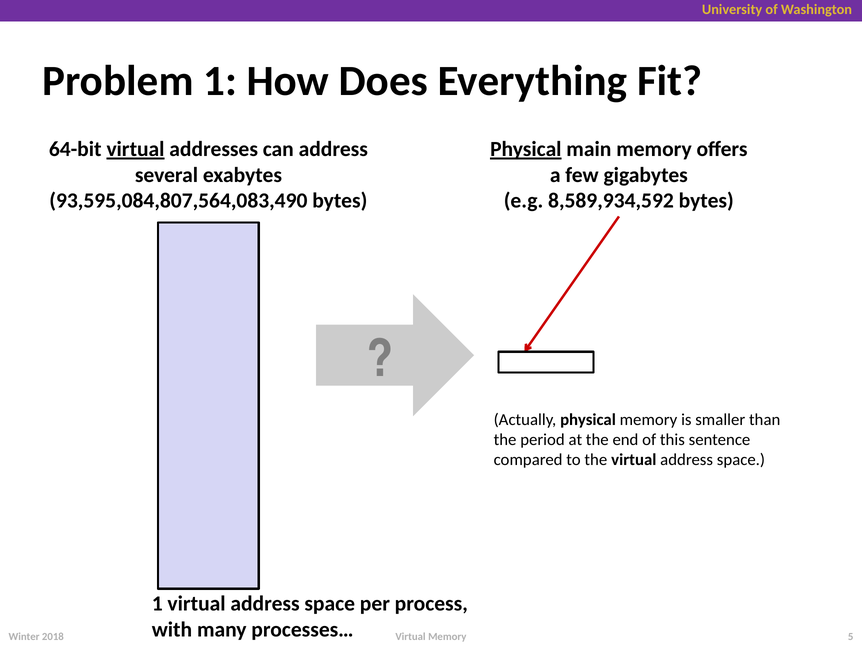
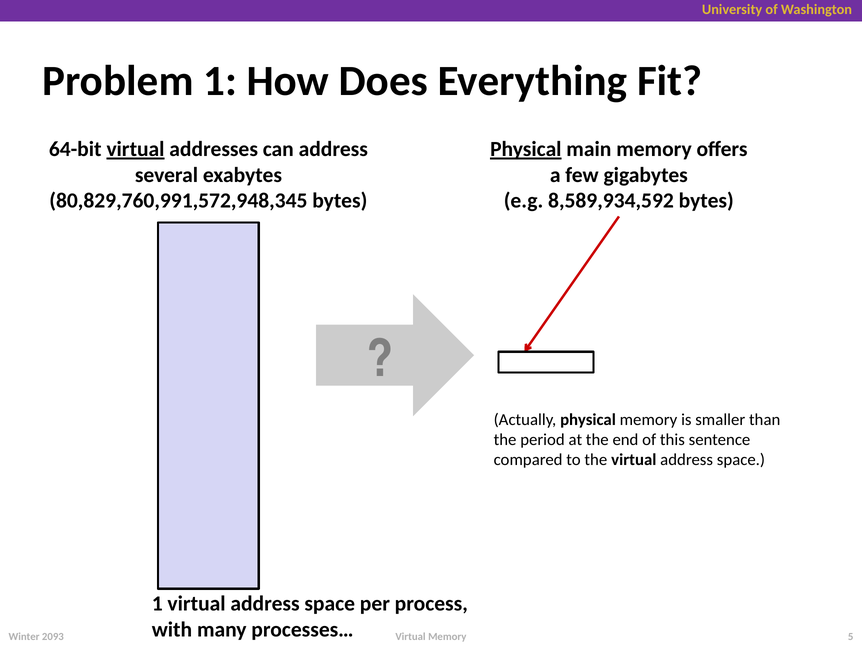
93,595,084,807,564,083,490: 93,595,084,807,564,083,490 -> 80,829,760,991,572,948,345 (178, 201)
2018: 2018 -> 2093 (53, 637)
